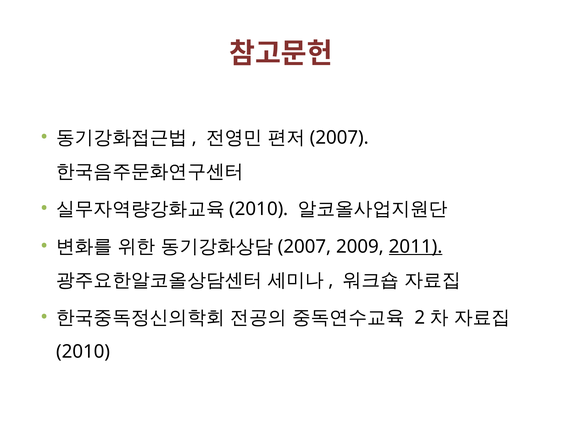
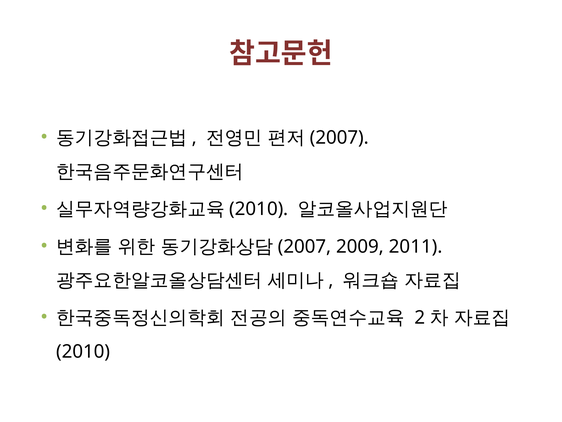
2011 underline: present -> none (416, 246)
